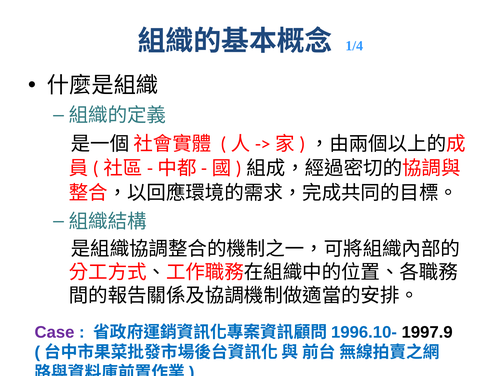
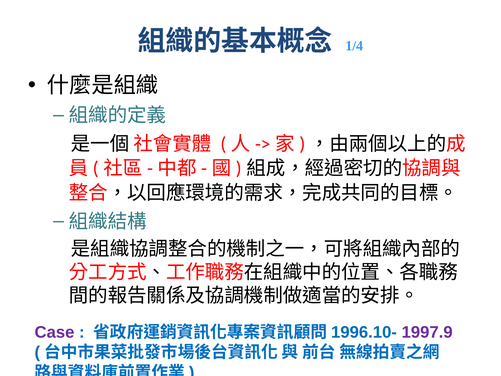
1997.9 colour: black -> purple (427, 332)
